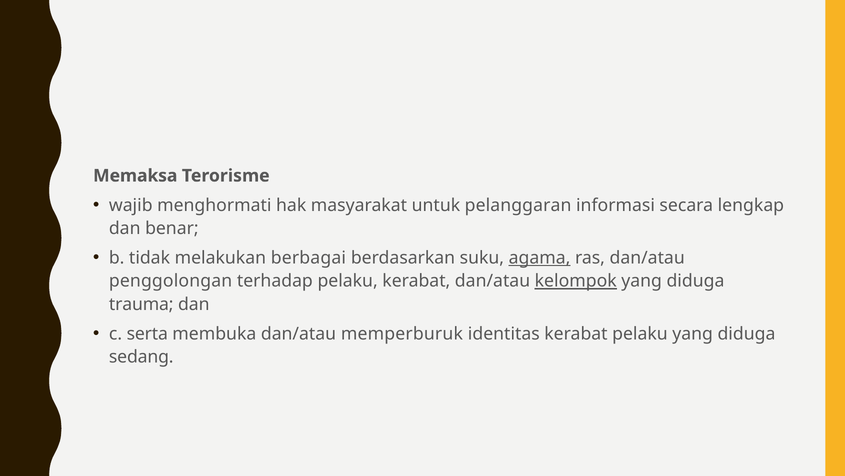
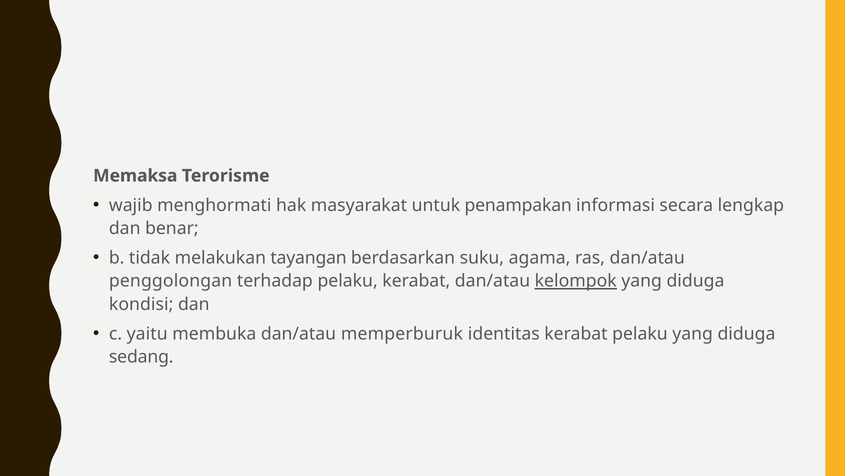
pelanggaran: pelanggaran -> penampakan (518, 205)
berbagai: berbagai -> tayangan (309, 258)
agama underline: present -> none (540, 258)
trauma: trauma -> kondisi (141, 304)
serta: serta -> yaitu (147, 333)
